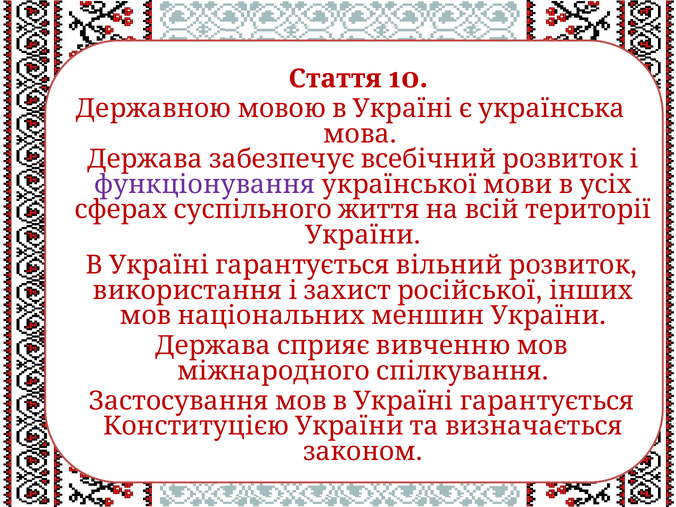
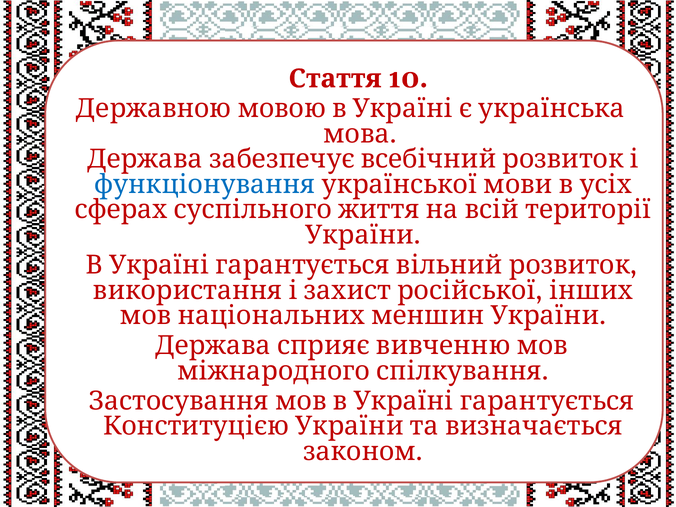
функціонування colour: purple -> blue (205, 185)
